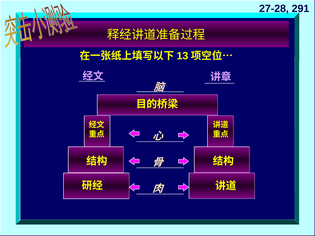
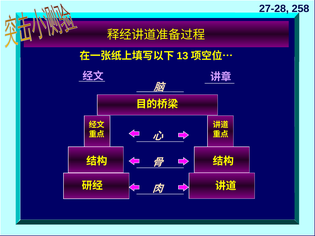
291: 291 -> 258 (300, 9)
